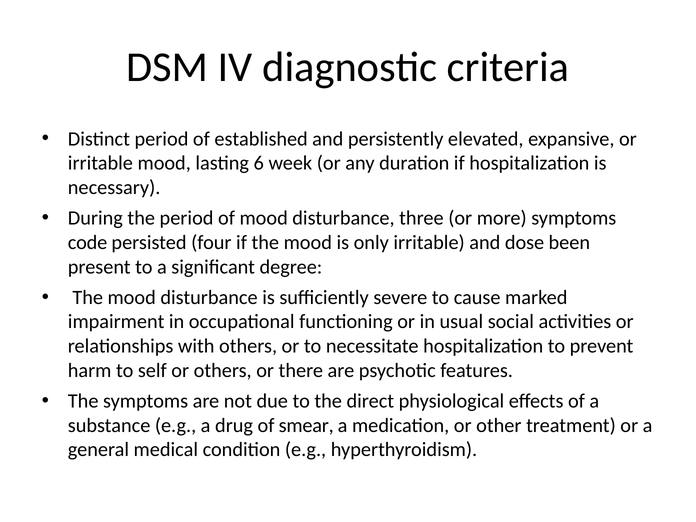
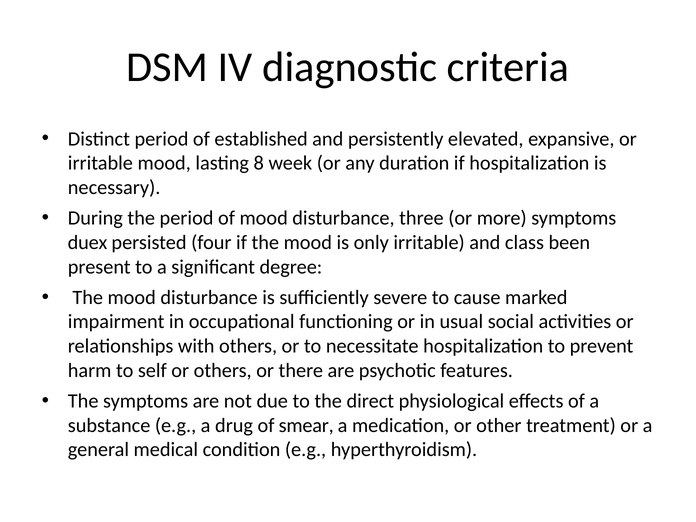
6: 6 -> 8 (259, 163)
code: code -> duex (88, 243)
dose: dose -> class (524, 243)
